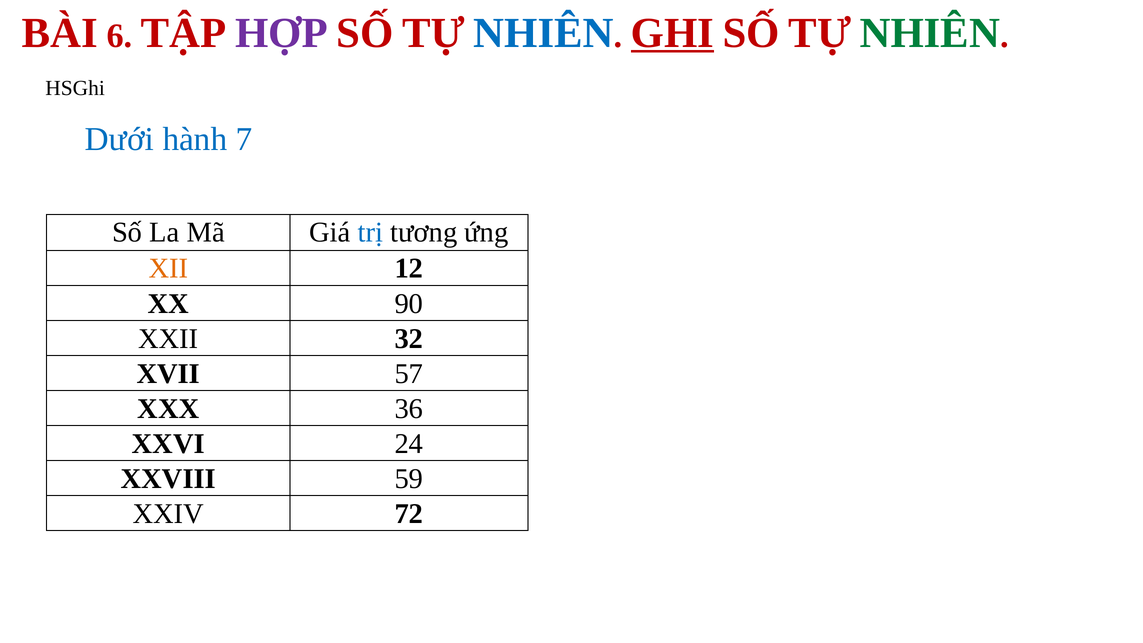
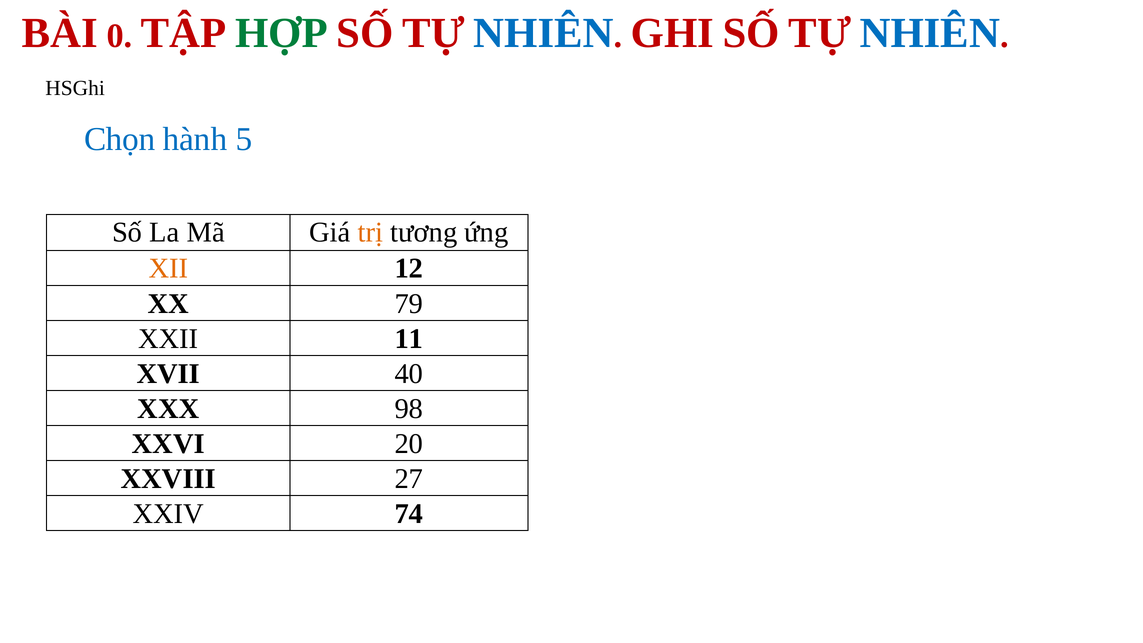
6: 6 -> 0 (119, 36)
HỢP colour: purple -> green (282, 33)
GHI underline: present -> none (673, 33)
NHIÊN colour: green -> blue (930, 33)
Dưới: Dưới -> Chọn (120, 139)
7: 7 -> 5 (244, 139)
trị colour: blue -> orange (370, 233)
90: 90 -> 79 (409, 304)
32: 32 -> 11 (409, 339)
57: 57 -> 40 (409, 374)
36: 36 -> 98 (409, 409)
24: 24 -> 20 (409, 444)
59: 59 -> 27 (409, 479)
72: 72 -> 74 (409, 514)
